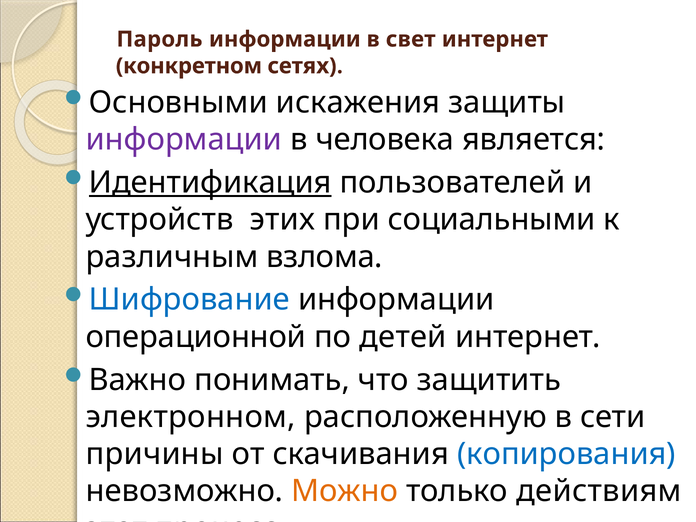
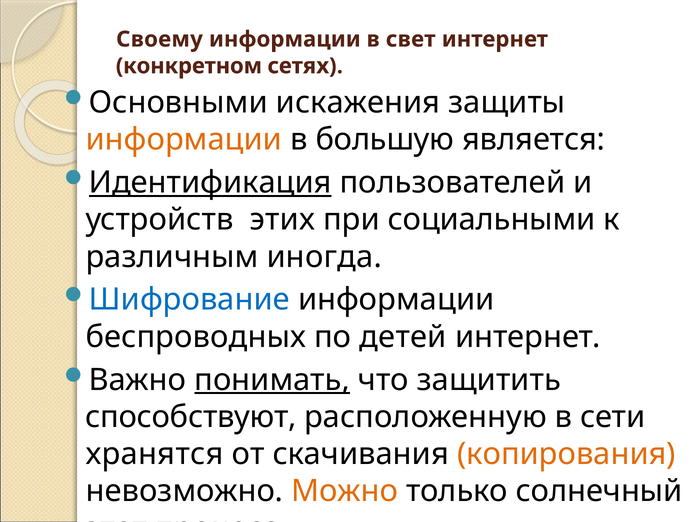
Пароль: Пароль -> Своему (159, 39)
информации colour: purple -> orange (184, 140)
человека: человека -> большую (385, 140)
взлома: взлома -> иногда (324, 257)
операционной: операционной -> беспроводных (196, 337)
понимать underline: none -> present (272, 380)
электронном: электронном -> способствуют (191, 417)
причины: причины -> хранятся (155, 454)
копирования colour: blue -> orange (566, 454)
действиям: действиям -> солнечный (599, 491)
